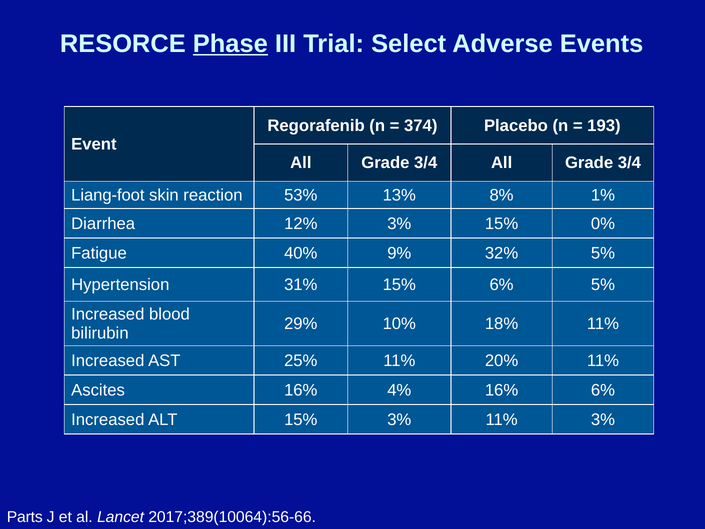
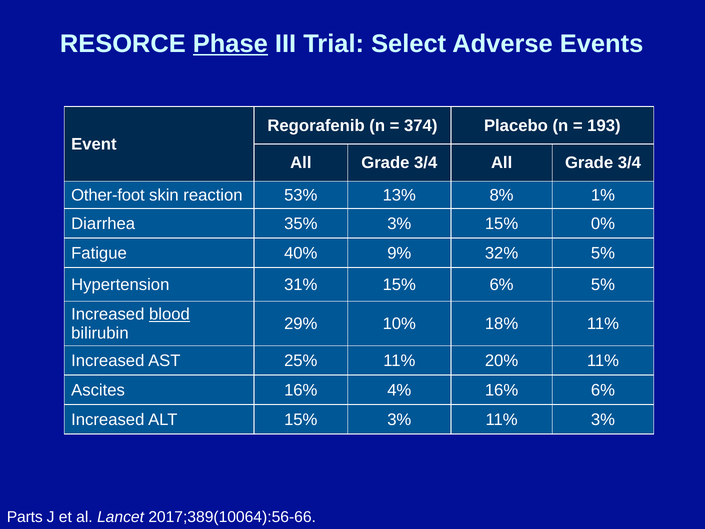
Liang-foot: Liang-foot -> Other-foot (108, 195)
12%: 12% -> 35% (301, 224)
blood underline: none -> present (169, 314)
